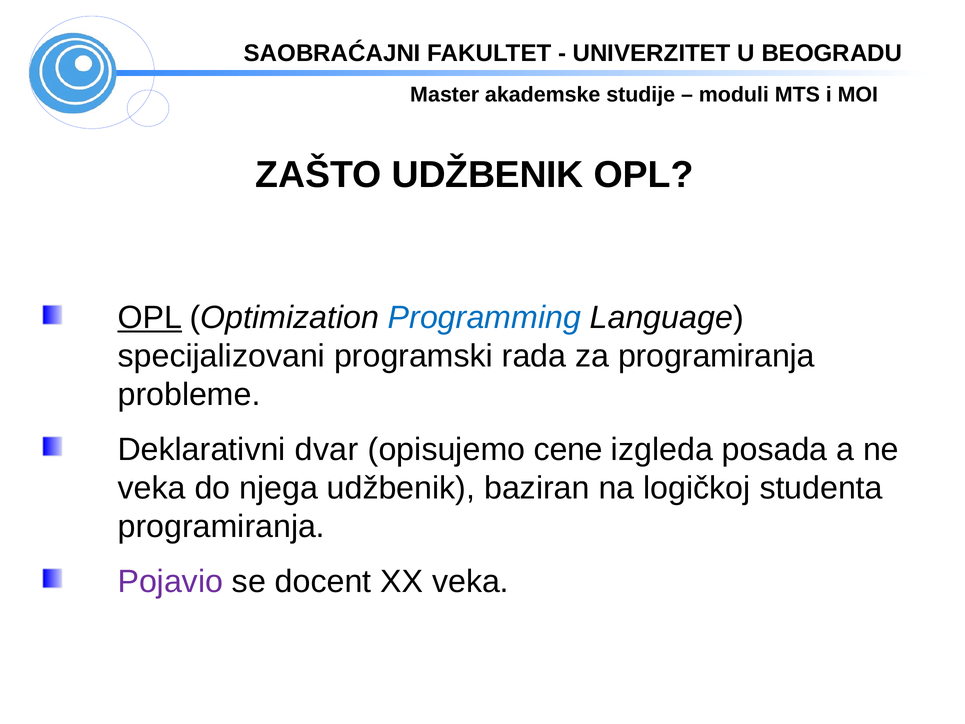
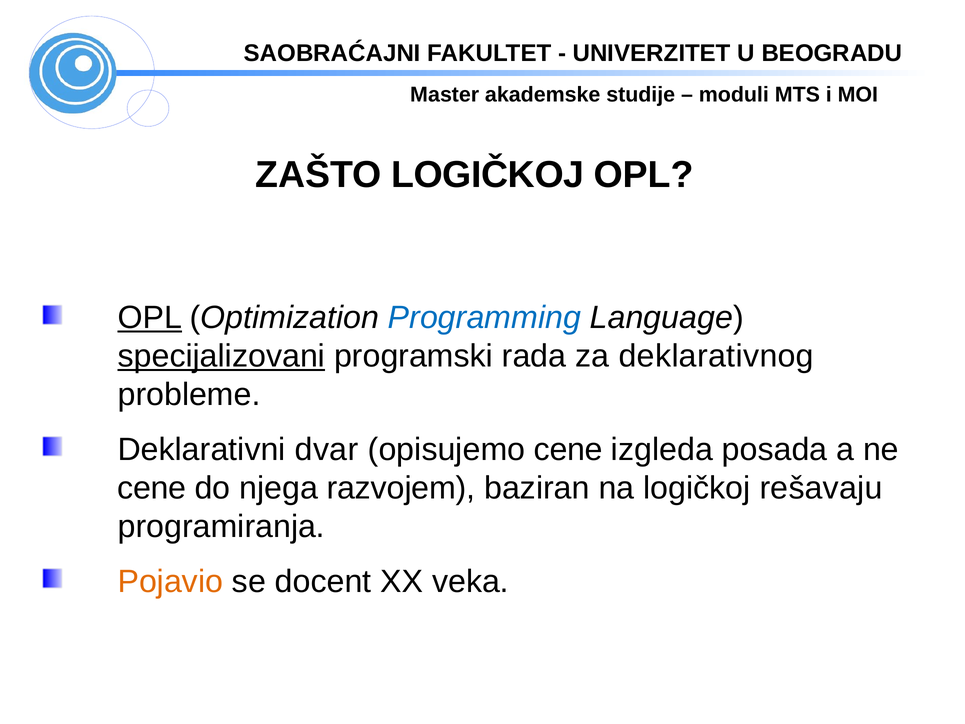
ZAŠTO UDŽBENIK: UDŽBENIK -> LOGIČKOJ (488, 175)
specijalizovani underline: none -> present (221, 356)
za programiranja: programiranja -> deklarativnog (716, 356)
veka: veka -> cene (152, 488)
njega udžbenik: udžbenik -> razvojem (401, 488)
studenta: studenta -> rešavaju (821, 488)
Pojavio colour: purple -> orange (170, 581)
